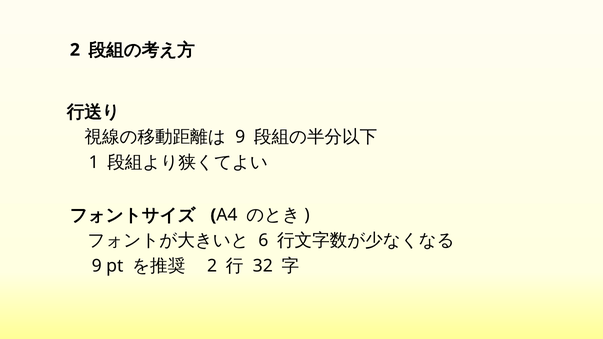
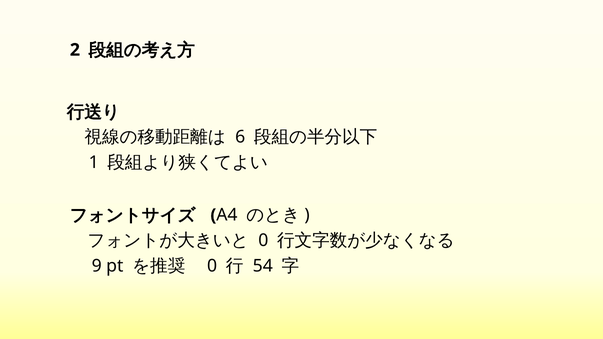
9: 9 -> 6 (240, 137)
6: 6 -> 0 (263, 241)
2: 2 -> 0 (212, 266)
32: 32 -> 54 (263, 266)
